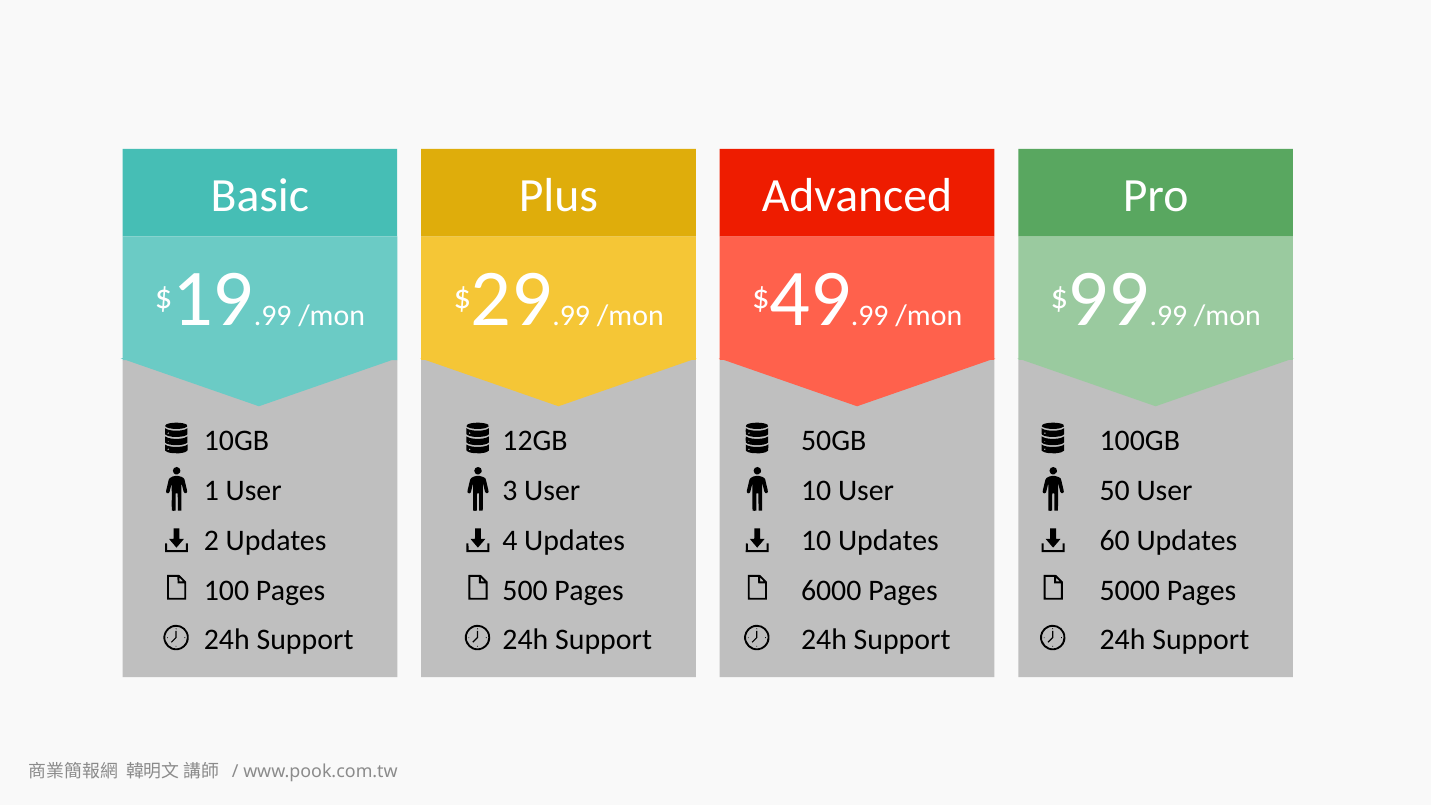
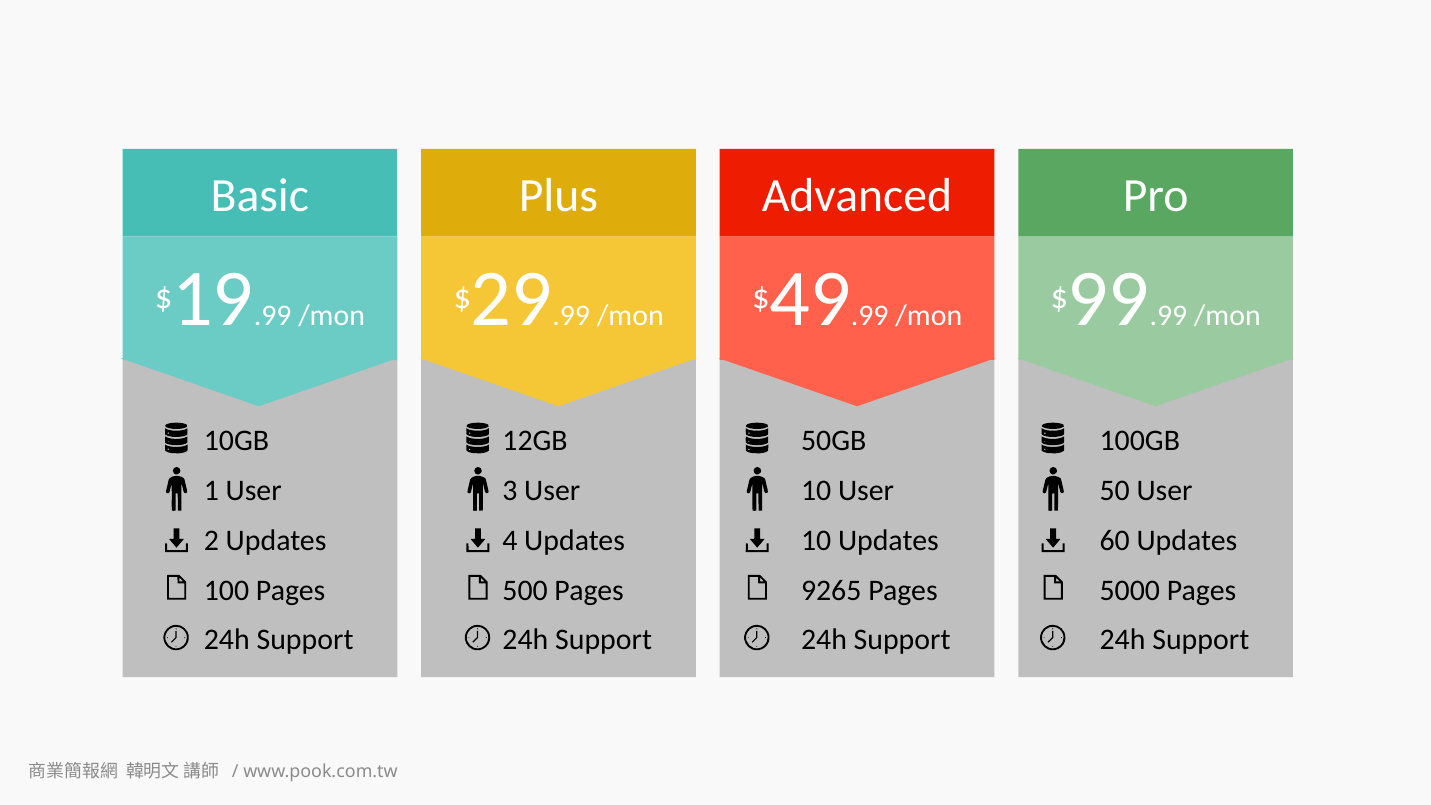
6000: 6000 -> 9265 (831, 590)
